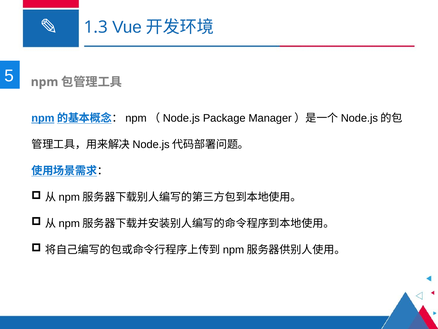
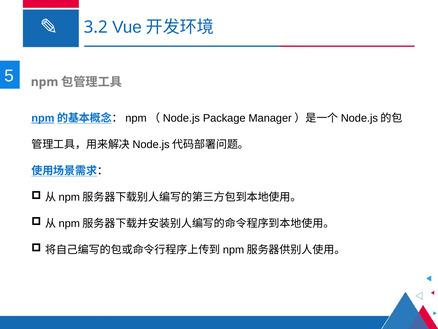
1.3: 1.3 -> 3.2 (96, 27)
